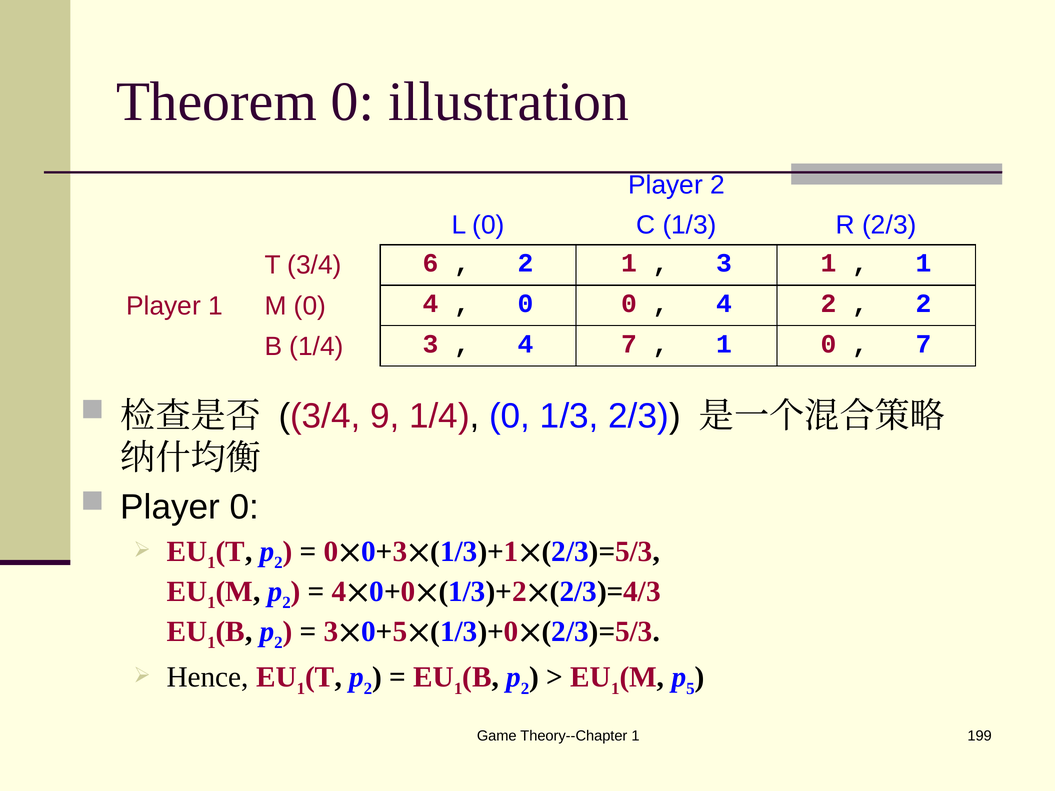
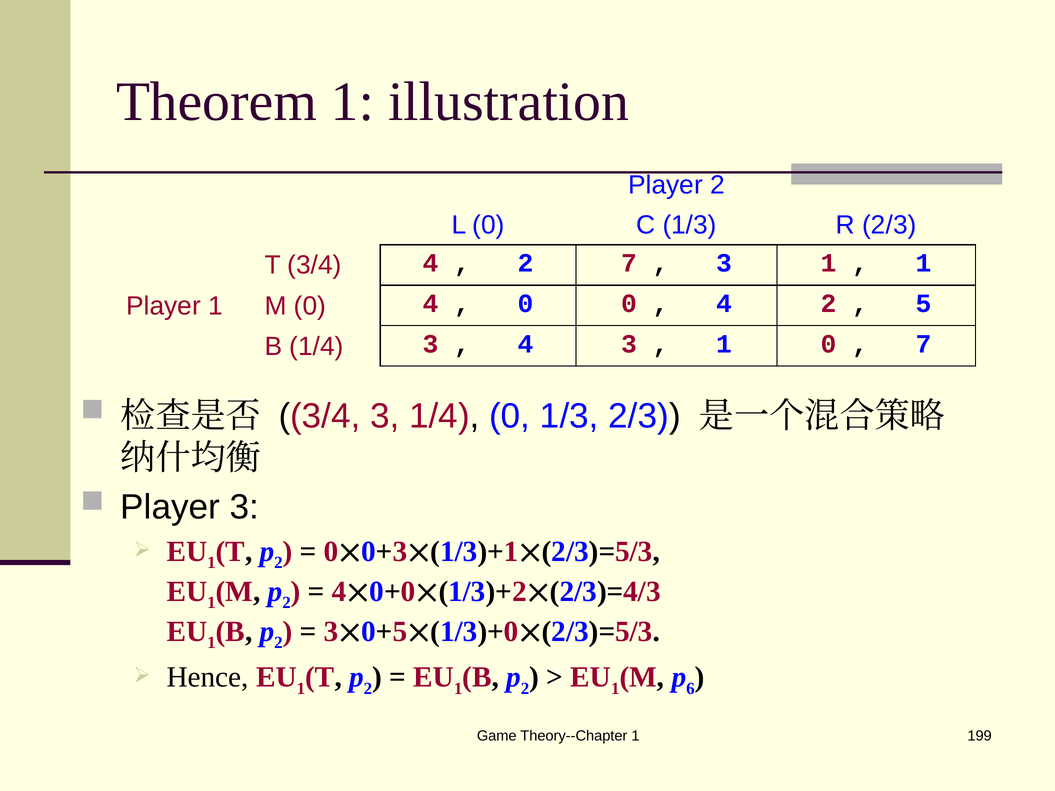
Theorem 0: 0 -> 1 (352, 102)
3/4 6: 6 -> 4 (431, 263)
2 1: 1 -> 7 (629, 263)
2: 2 -> 5 (924, 304)
4 7: 7 -> 3 (629, 344)
3/4 9: 9 -> 3 (385, 416)
Player 0: 0 -> 3 (244, 507)
5: 5 -> 6 (690, 689)
